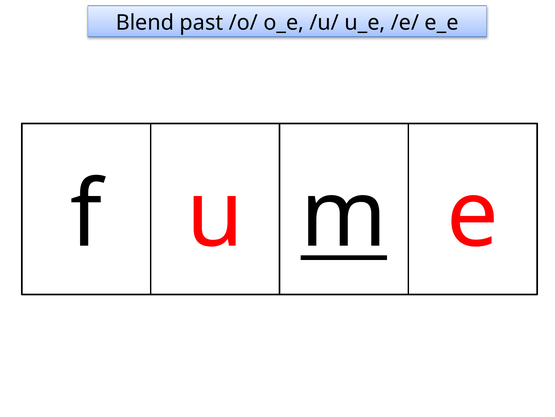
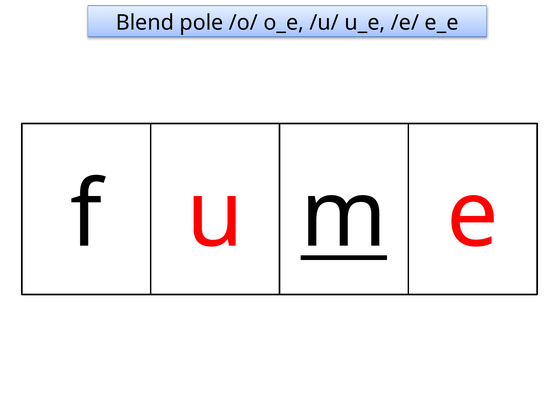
past: past -> pole (201, 23)
